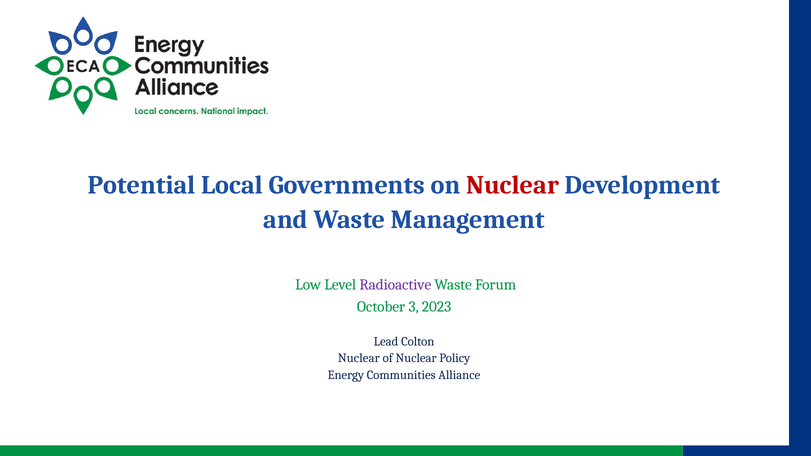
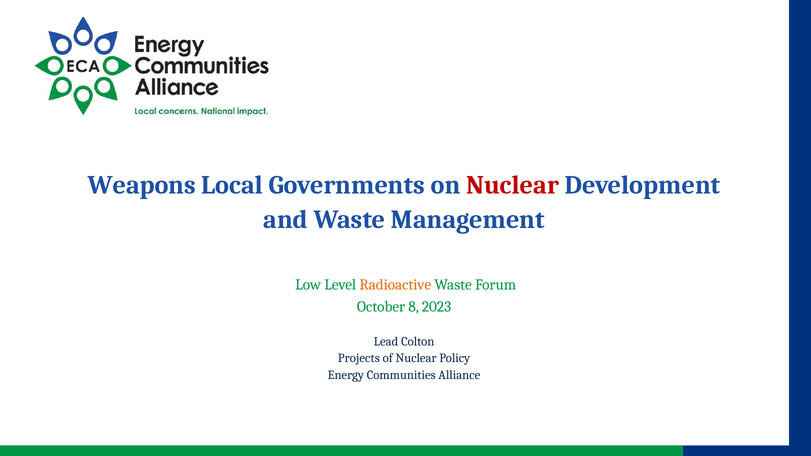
Potential: Potential -> Weapons (142, 185)
Radioactive colour: purple -> orange (395, 285)
3: 3 -> 8 (414, 307)
Nuclear: Nuclear -> Projects (359, 358)
